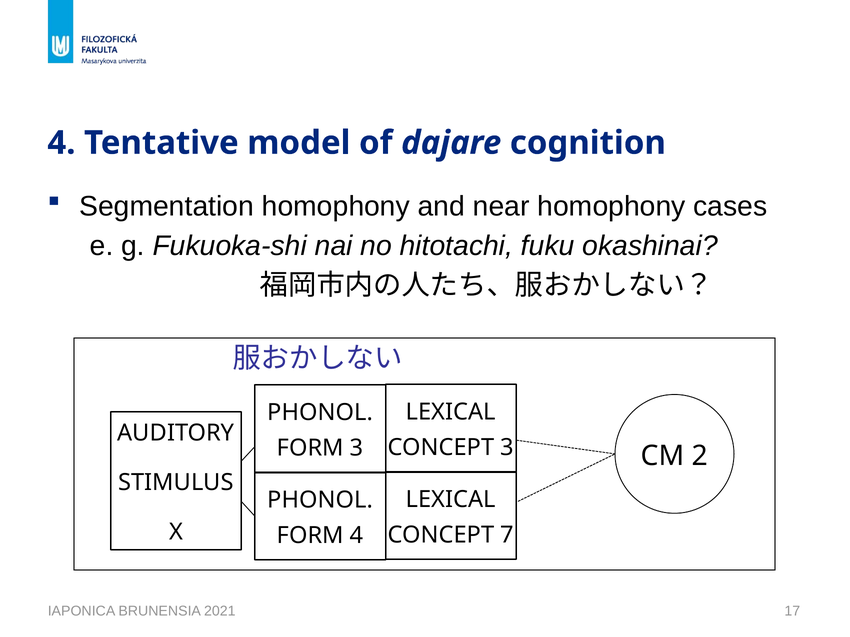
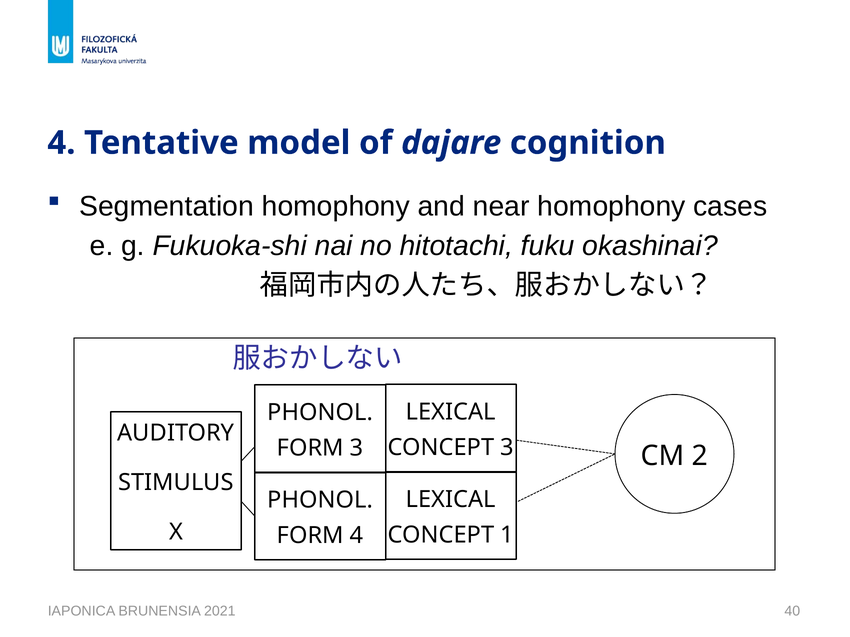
7: 7 -> 1 (507, 535)
17: 17 -> 40 (792, 612)
